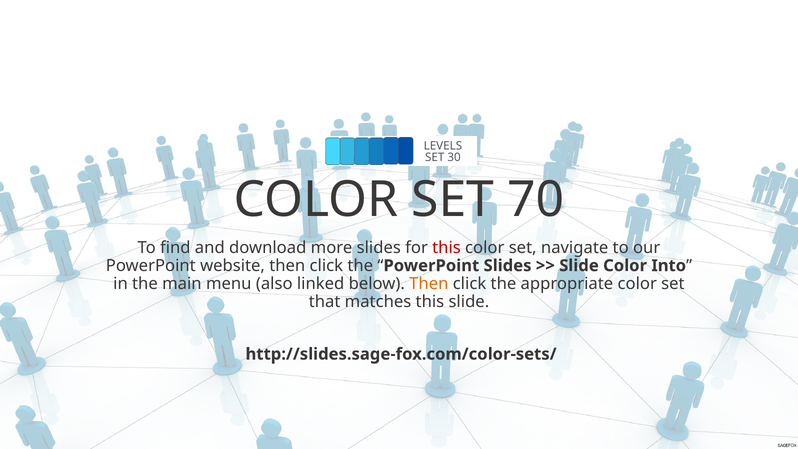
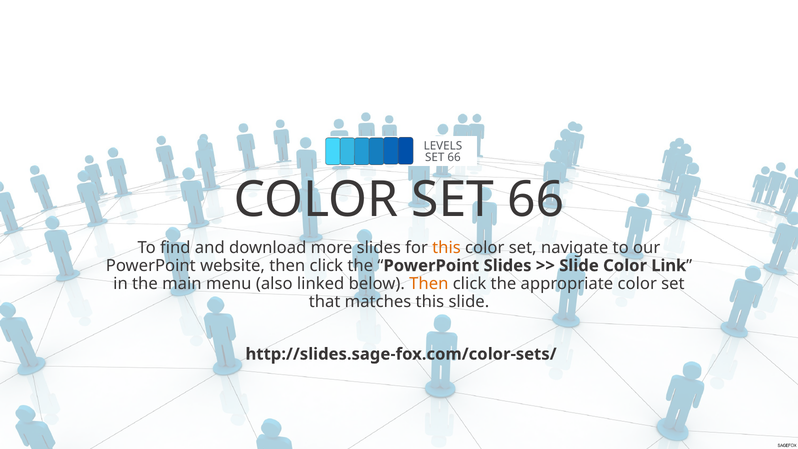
30: 30 -> 66 (454, 157)
COLOR SET 70: 70 -> 66 (536, 199)
this colour: red -> orange (446, 248)
Into: Into -> Link (669, 266)
